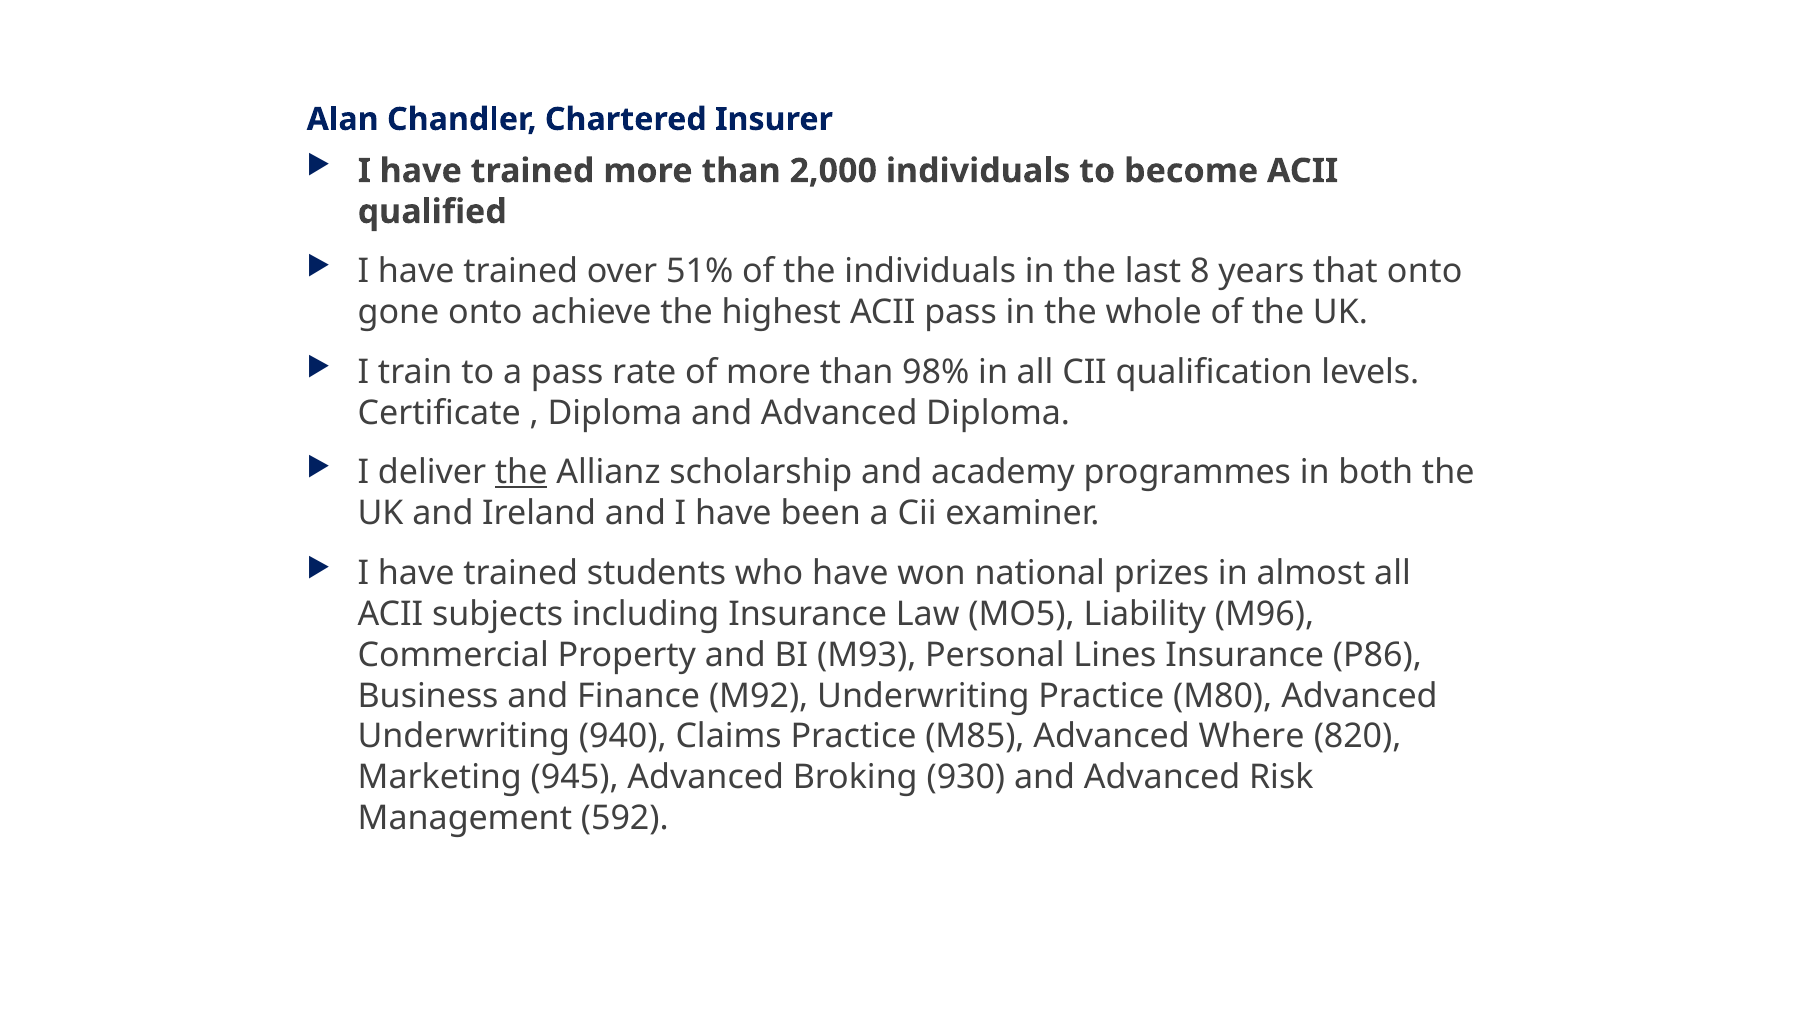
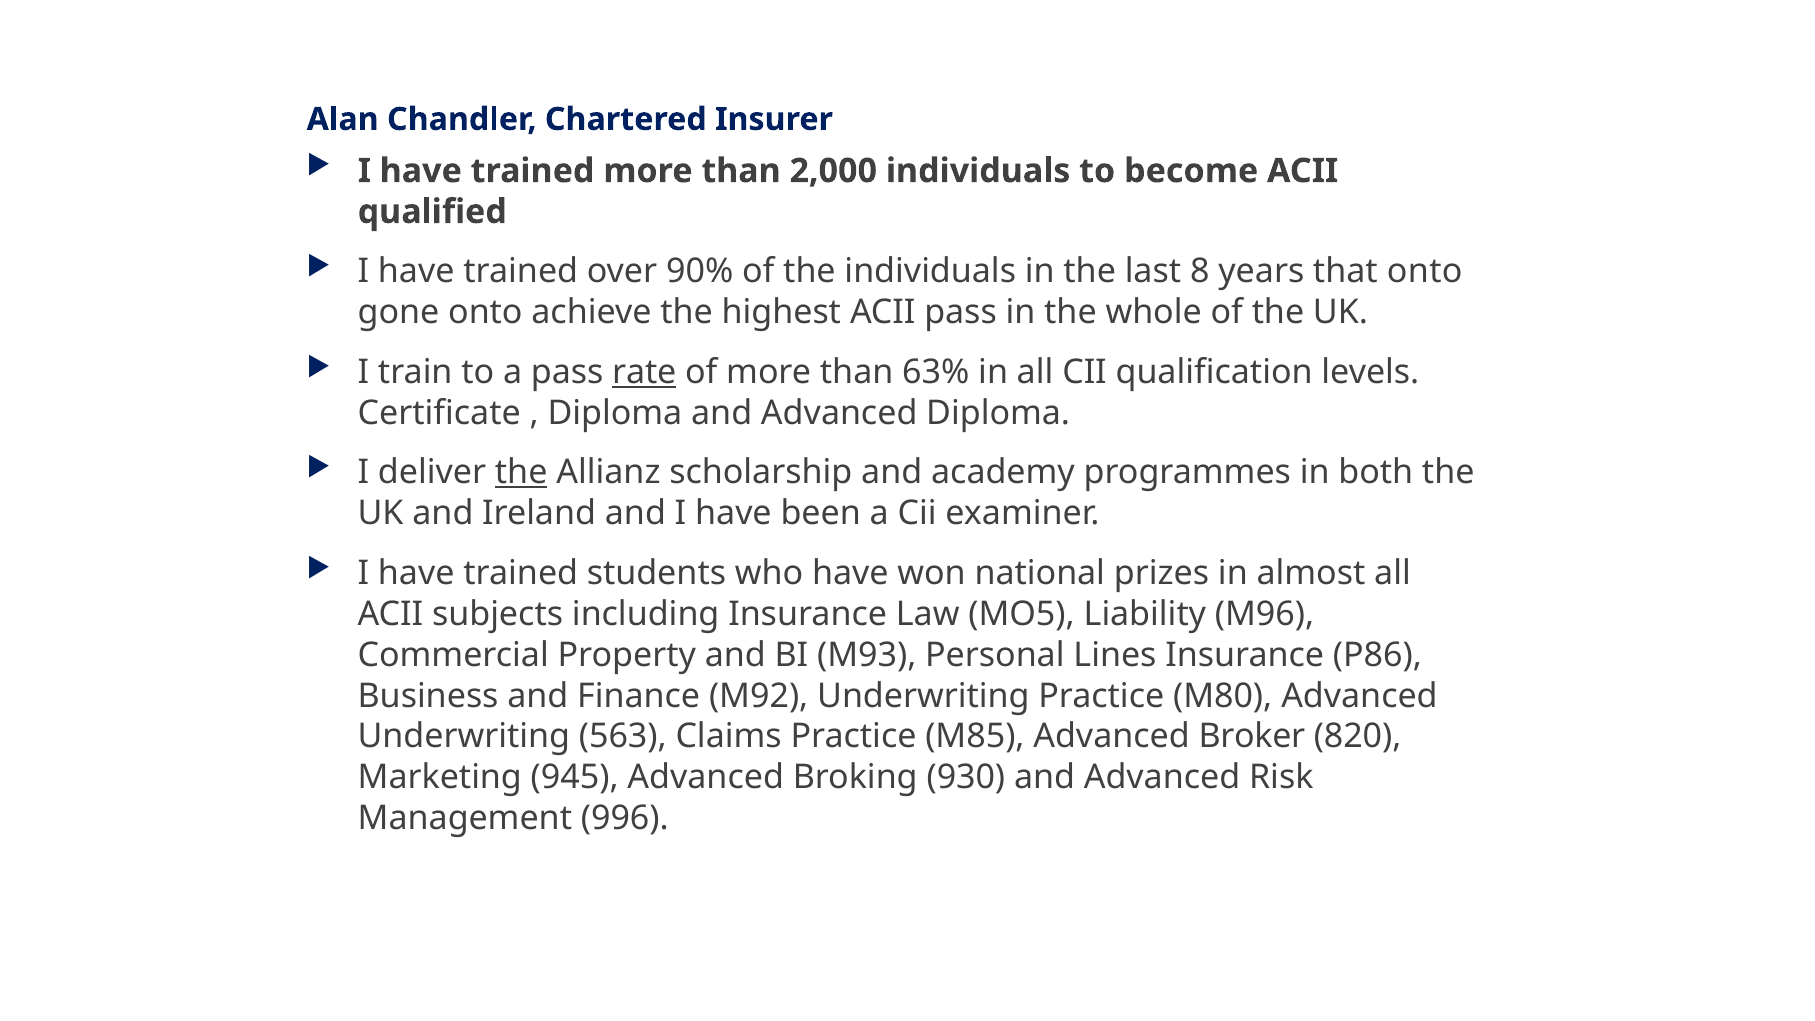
51%: 51% -> 90% (700, 272)
rate underline: none -> present (644, 372)
98%: 98% -> 63% (936, 372)
940: 940 -> 563 (623, 737)
Where: Where -> Broker (1252, 737)
592: 592 -> 996 (625, 818)
